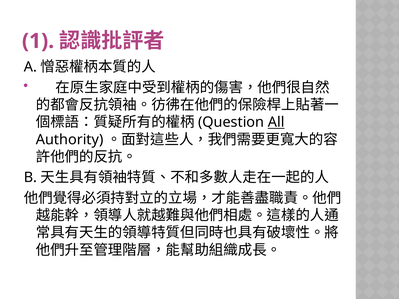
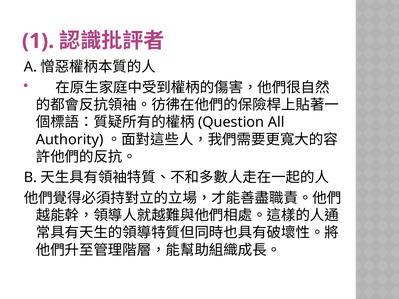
All underline: present -> none (276, 122)
